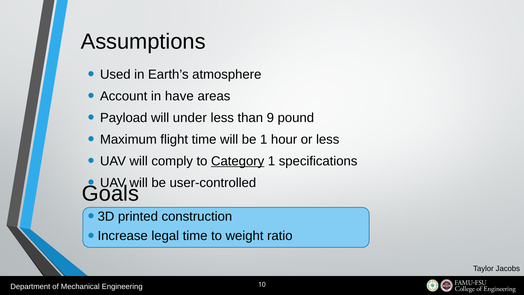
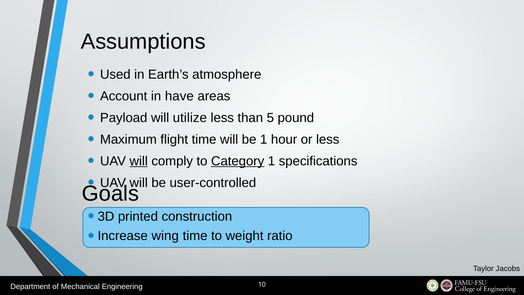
under: under -> utilize (190, 118)
9: 9 -> 5 (270, 118)
will underline: none -> present (139, 161)
legal: legal -> wing (165, 236)
